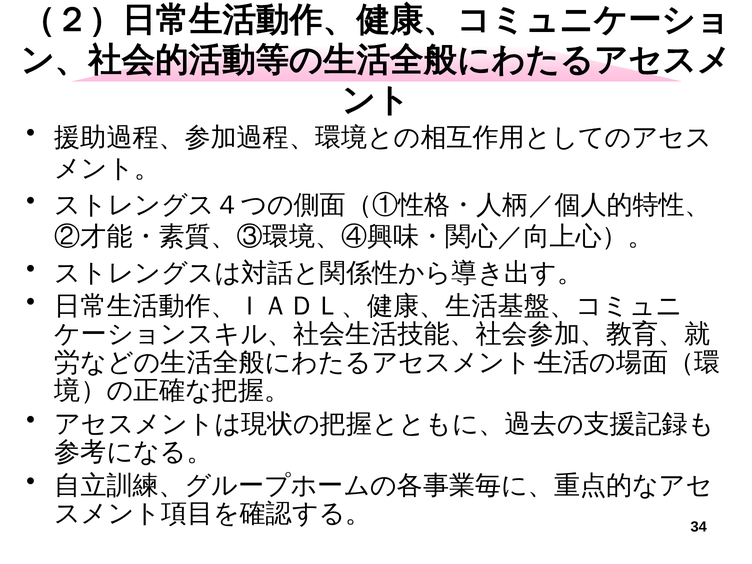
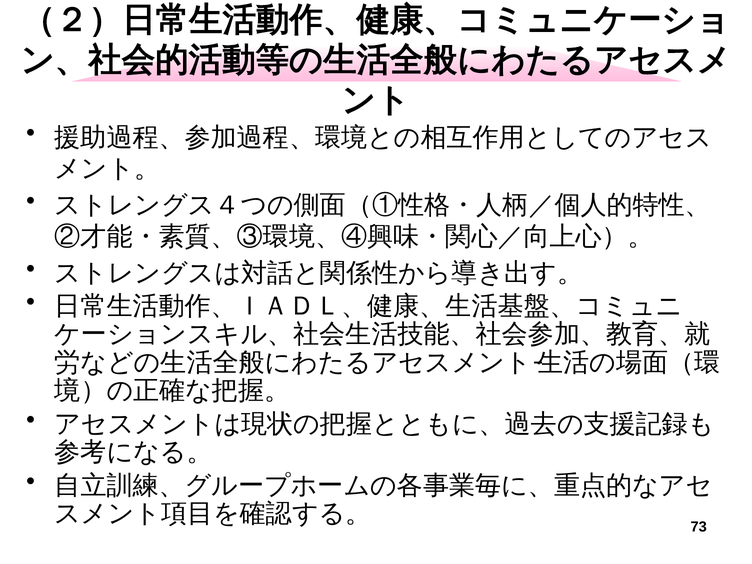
34: 34 -> 73 (699, 527)
